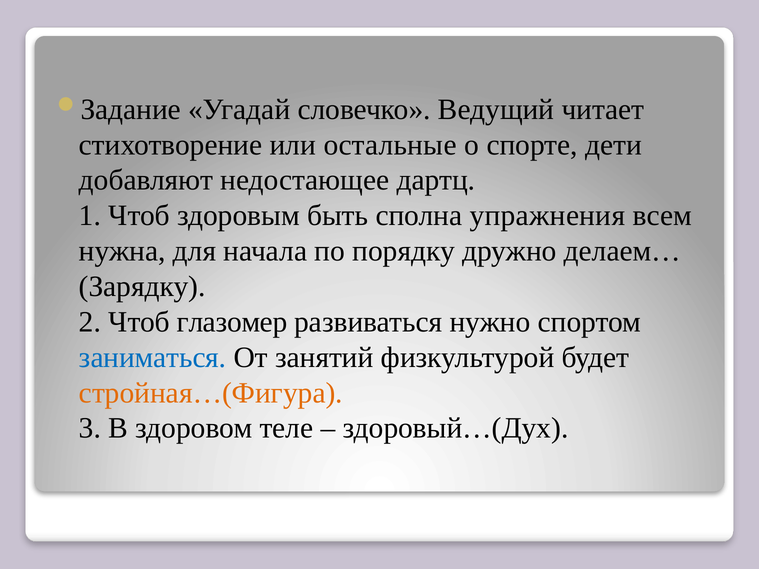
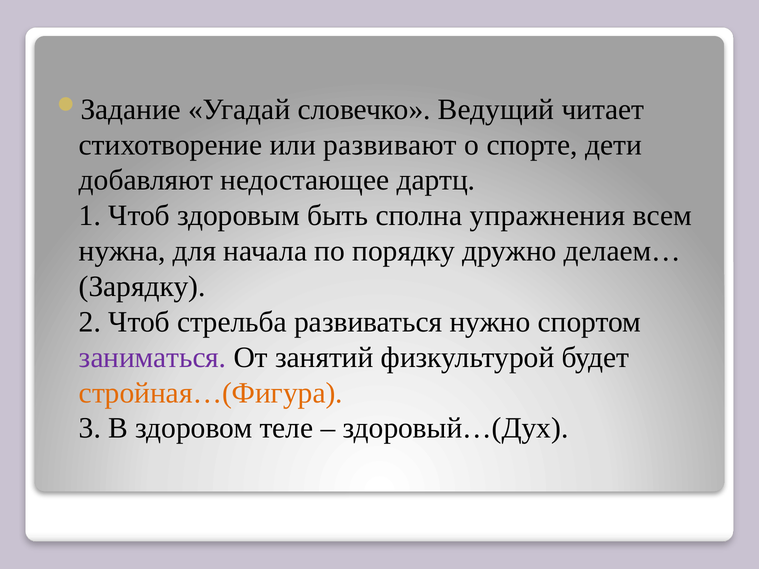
остальные: остальные -> развивают (390, 145)
глазомер: глазомер -> стрельба (232, 322)
заниматься colour: blue -> purple (153, 358)
